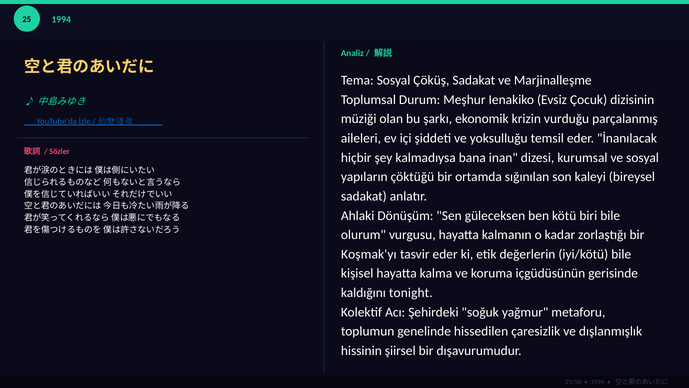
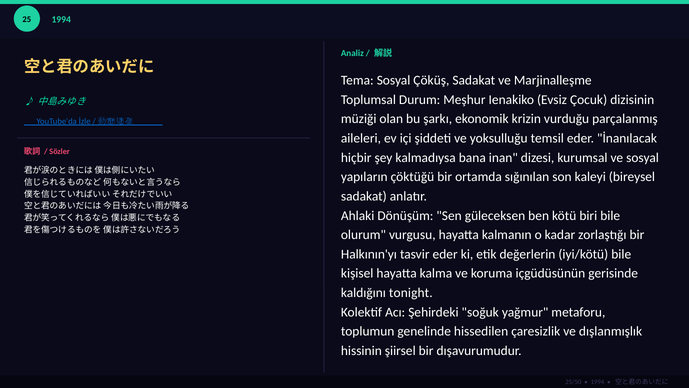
Koşmak'yı: Koşmak'yı -> Halkının'yı (369, 254)
